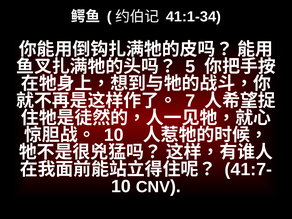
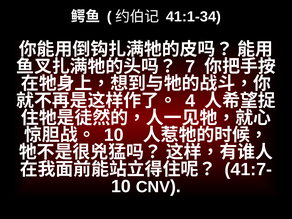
5: 5 -> 7 (190, 67)
7: 7 -> 4 (190, 101)
